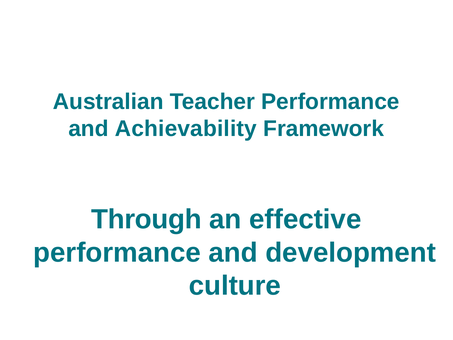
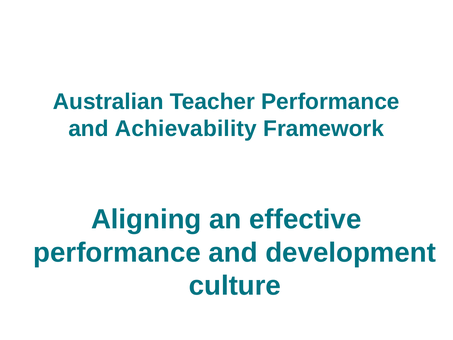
Through: Through -> Aligning (146, 219)
